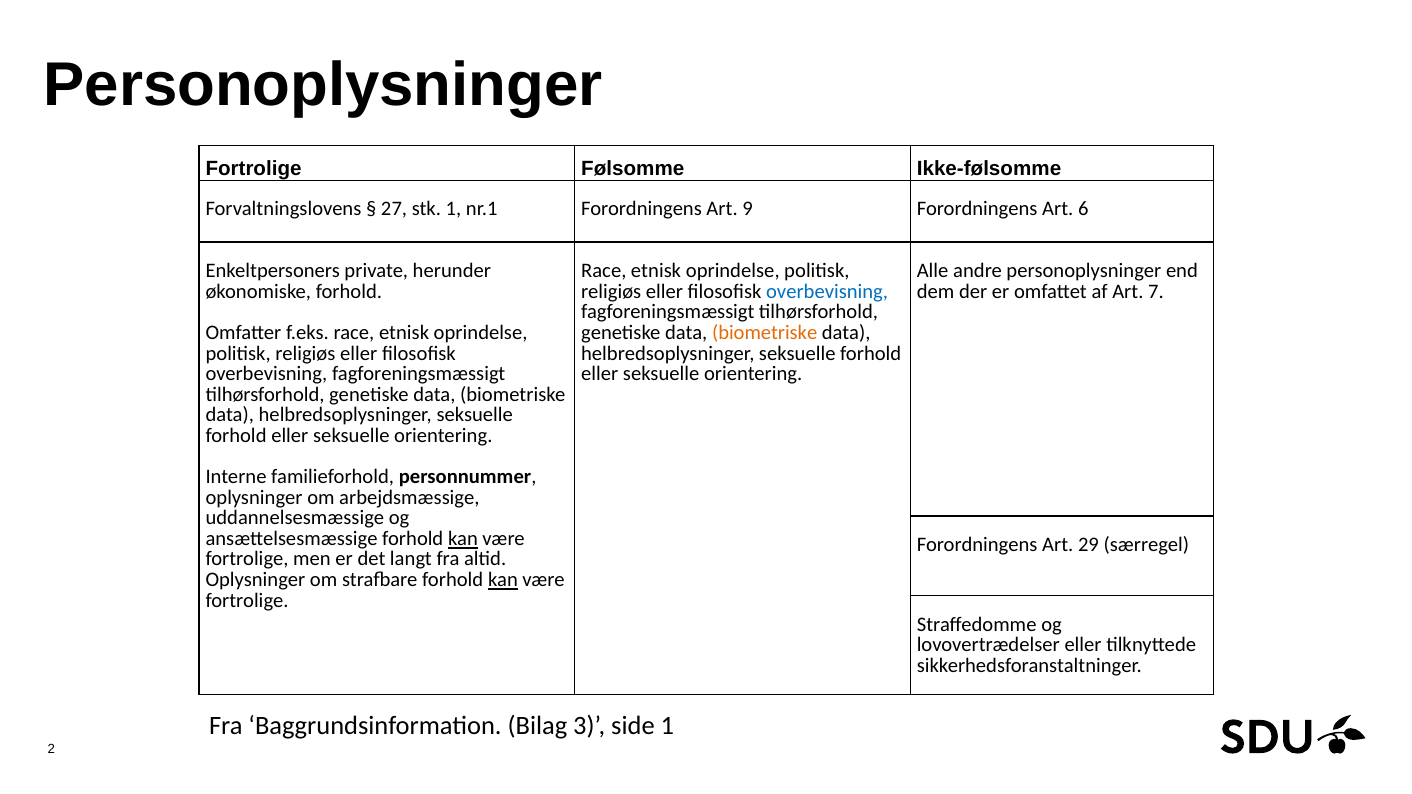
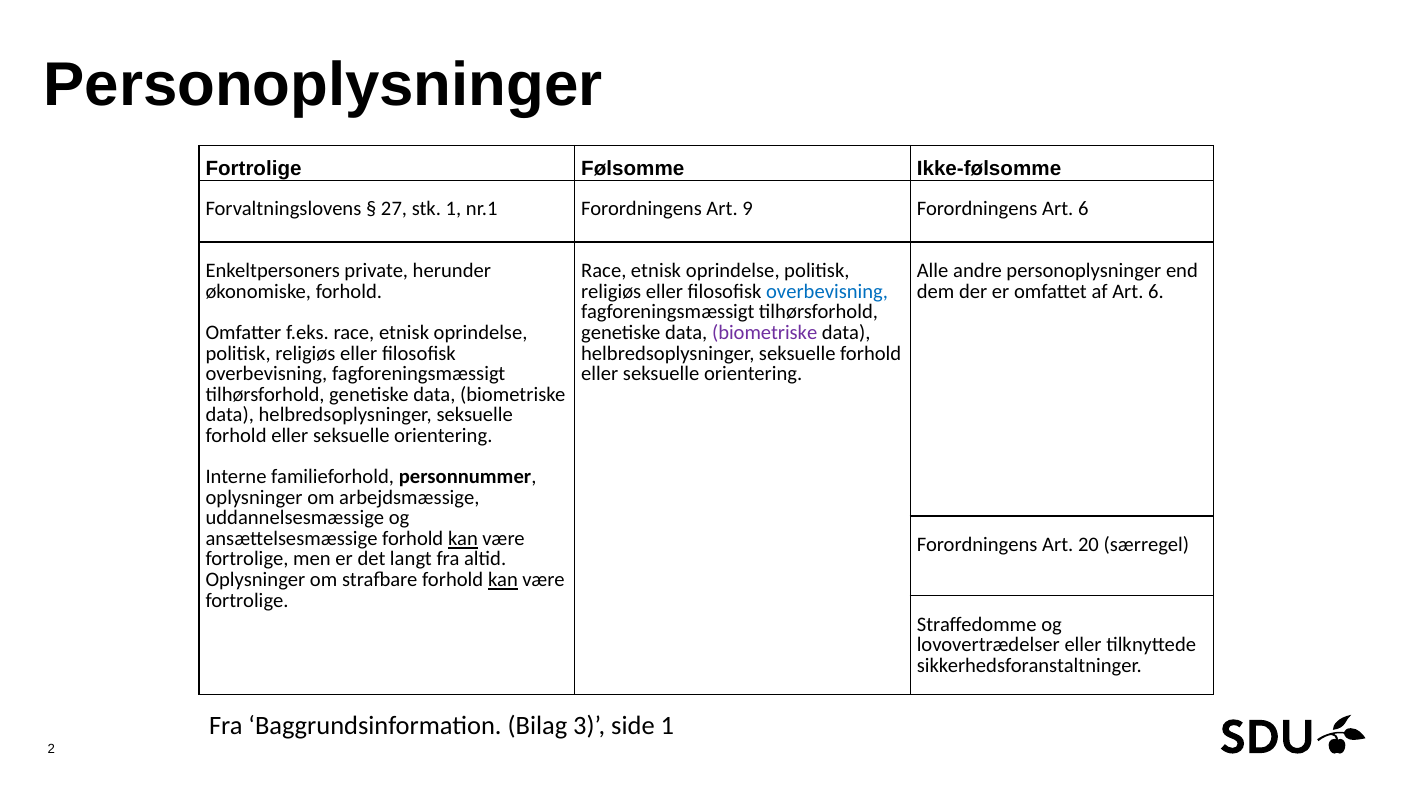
af Art 7: 7 -> 6 (1156, 292)
biometriske colour: orange -> purple (765, 333)
29: 29 -> 20 (1088, 545)
